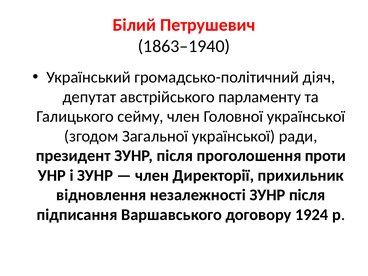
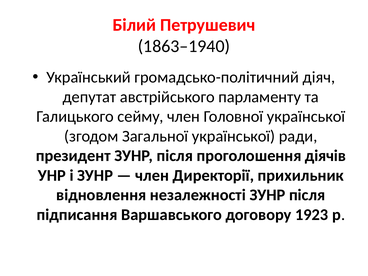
проти: проти -> діячів (325, 156)
1924: 1924 -> 1923 (312, 215)
